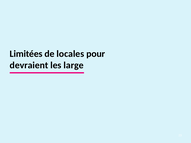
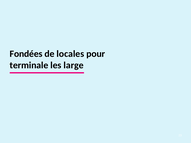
Limitées: Limitées -> Fondées (26, 54)
devraient: devraient -> terminale (29, 65)
